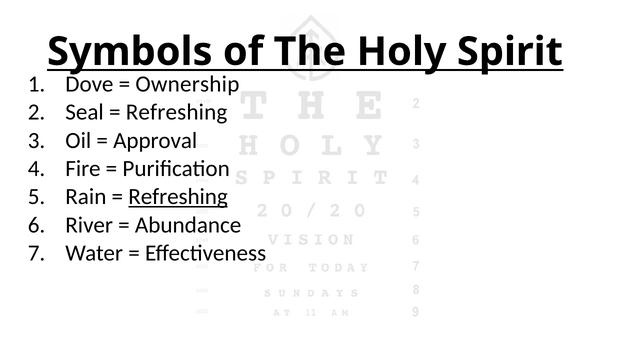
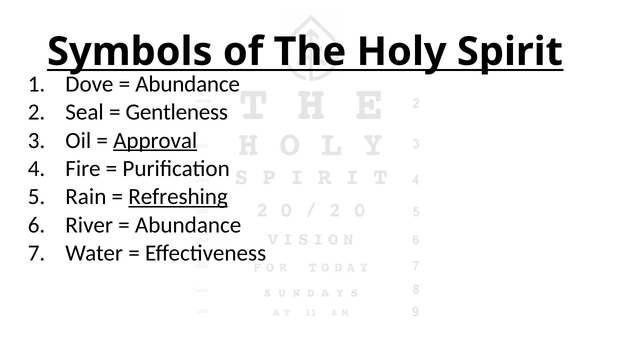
Ownership: Ownership -> Abundance (188, 84)
Refreshing: Refreshing -> Gentleness (177, 112)
Approval underline: none -> present (155, 140)
